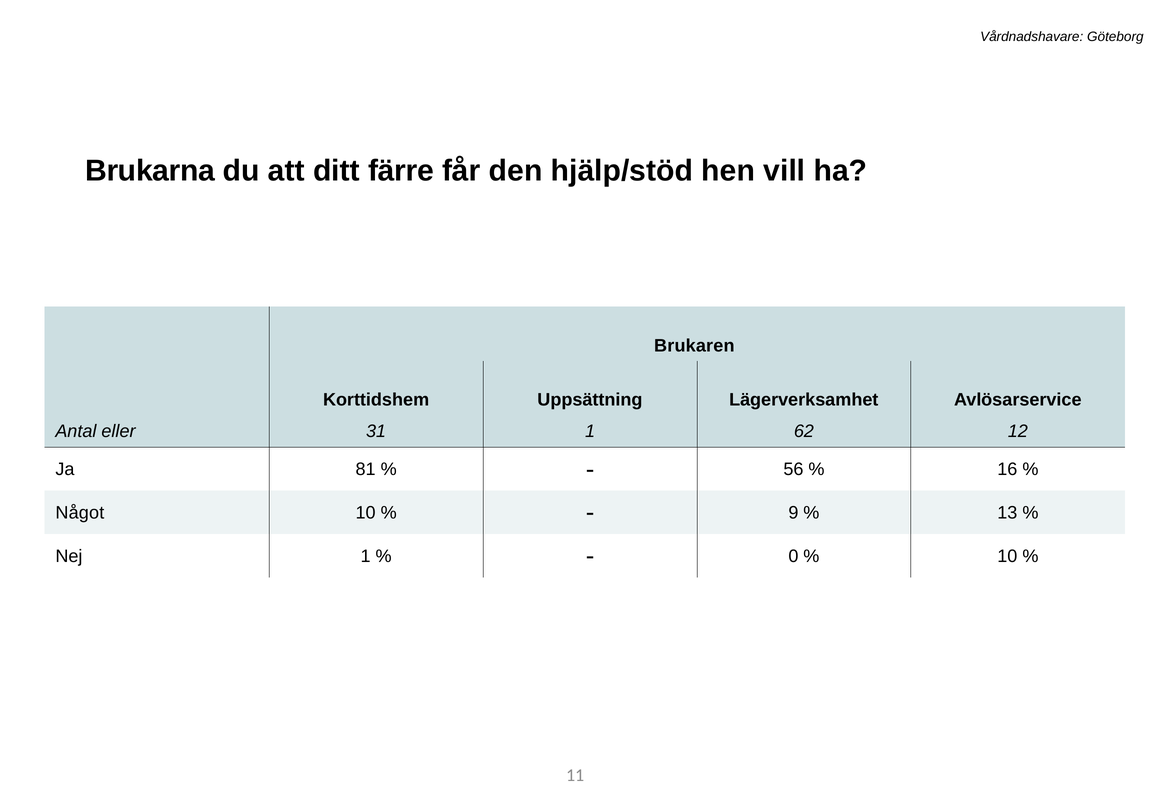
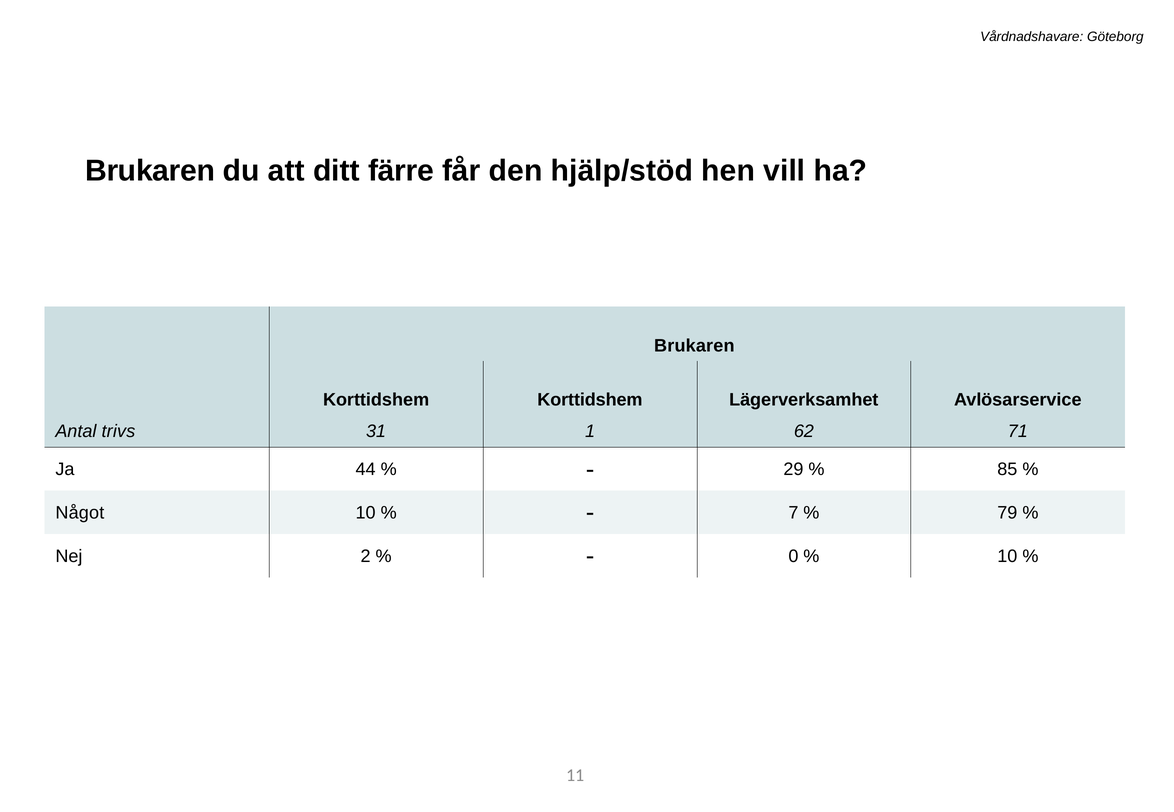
Brukarna: Brukarna -> Brukaren (150, 171)
Korttidshem Uppsättning: Uppsättning -> Korttidshem (590, 400)
eller: eller -> trivs (118, 432)
12: 12 -> 71 (1018, 432)
81: 81 -> 44 (366, 470)
56: 56 -> 29 (793, 470)
16: 16 -> 85 (1007, 470)
9: 9 -> 7 (793, 513)
13: 13 -> 79 (1007, 513)
Nej 1: 1 -> 2 (366, 557)
